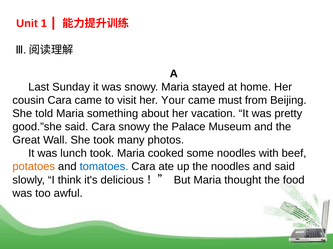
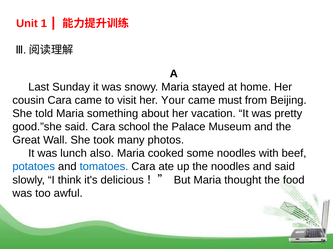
Cara snowy: snowy -> school (134, 127)
lunch took: took -> also (102, 154)
potatoes colour: orange -> blue (34, 167)
